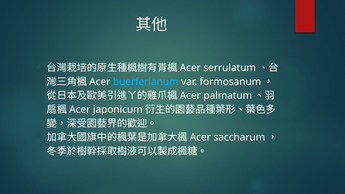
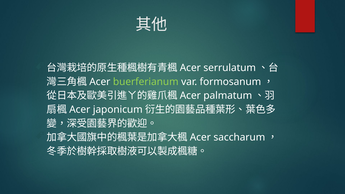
buerferianum colour: light blue -> light green (146, 82)
